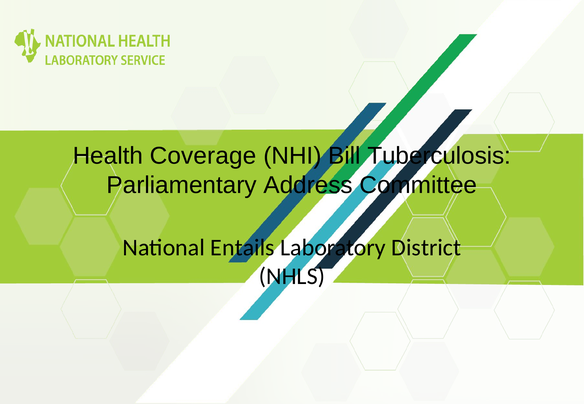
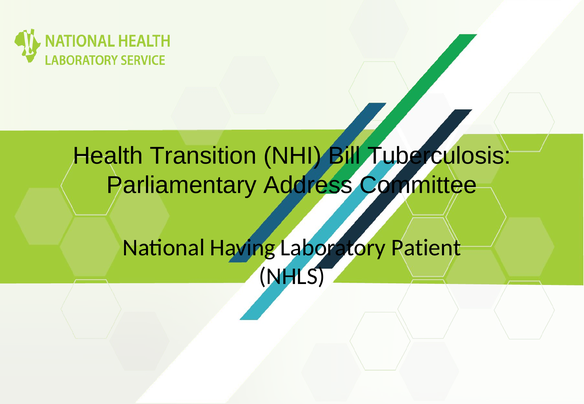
Coverage: Coverage -> Transition (203, 156)
Entails: Entails -> Having (243, 248)
District: District -> Patient (426, 248)
